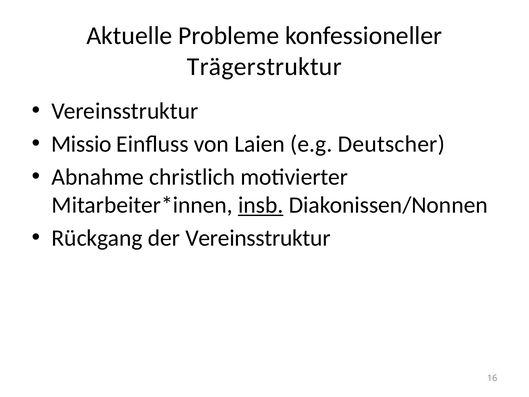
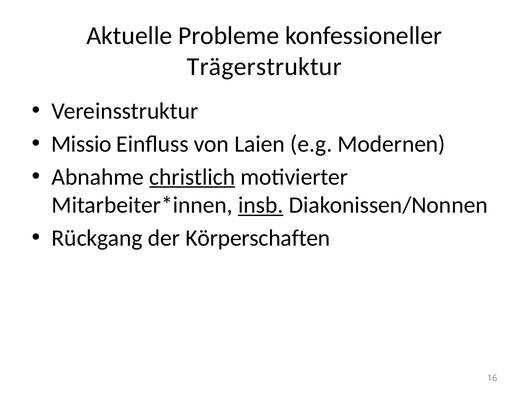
Deutscher: Deutscher -> Modernen (391, 144)
christlich underline: none -> present (192, 177)
der Vereinsstruktur: Vereinsstruktur -> Körperschaften (258, 238)
